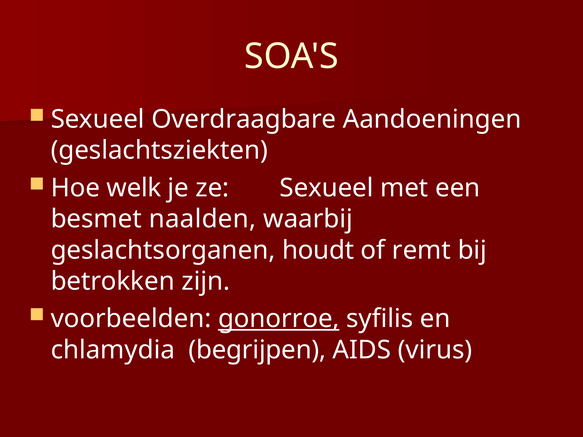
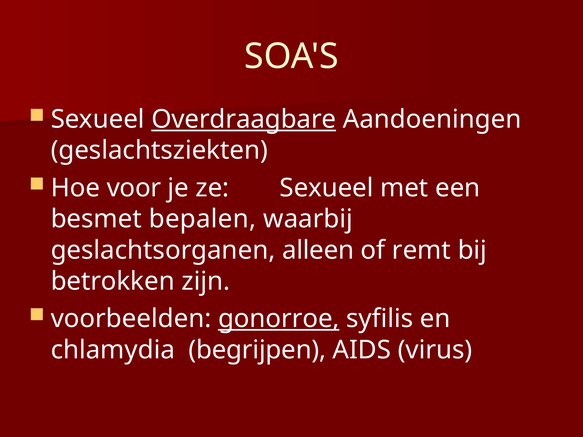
Overdraagbare underline: none -> present (244, 119)
welk: welk -> voor (134, 188)
naalden: naalden -> bepalen (202, 219)
houdt: houdt -> alleen (318, 250)
